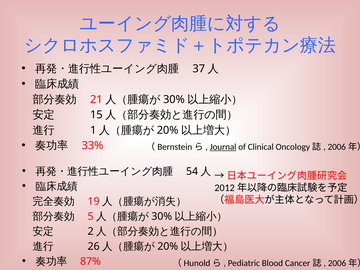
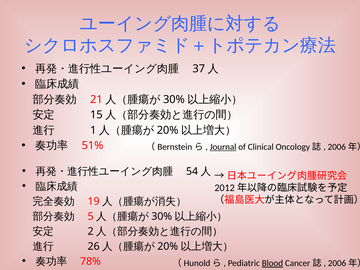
33%: 33% -> 51% (93, 146)
87%: 87% -> 78% (90, 261)
Blood underline: none -> present (272, 263)
